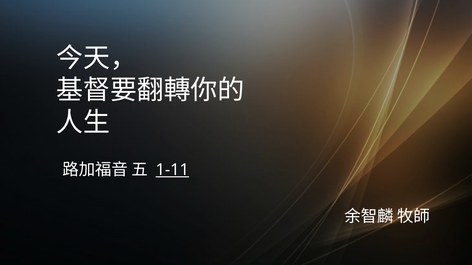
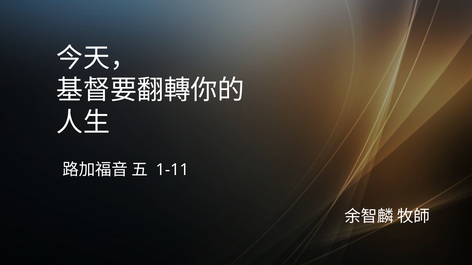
1-11 underline: present -> none (172, 170)
